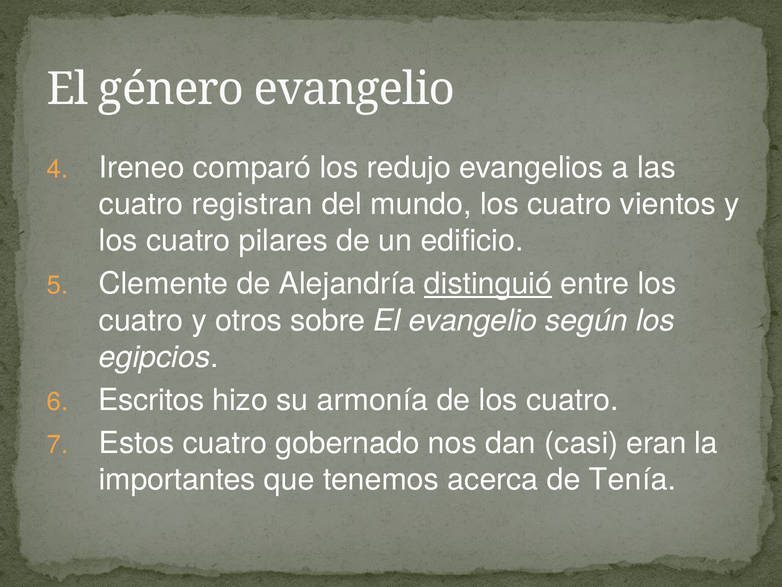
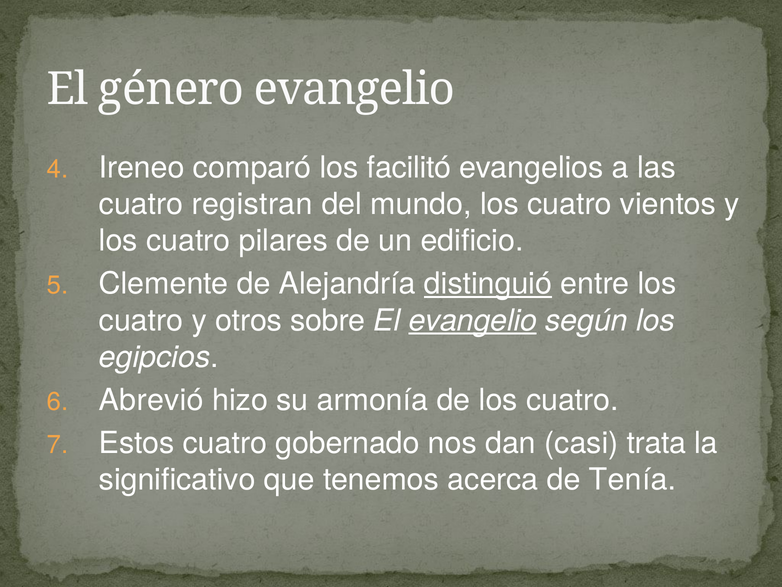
redujo: redujo -> facilitó (409, 168)
evangelio underline: none -> present (473, 320)
Escritos: Escritos -> Abrevió (151, 400)
eran: eran -> trata (656, 443)
importantes: importantes -> significativo (177, 479)
